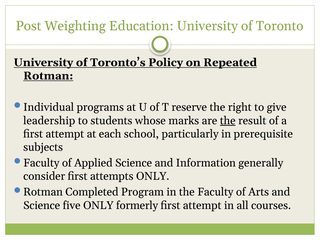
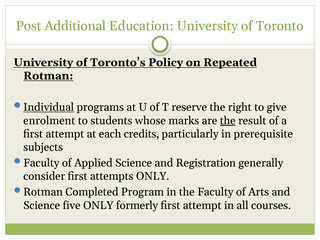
Weighting: Weighting -> Additional (75, 26)
Individual underline: none -> present (49, 107)
leadership: leadership -> enrolment (49, 121)
school: school -> credits (142, 134)
Information: Information -> Registration (206, 163)
